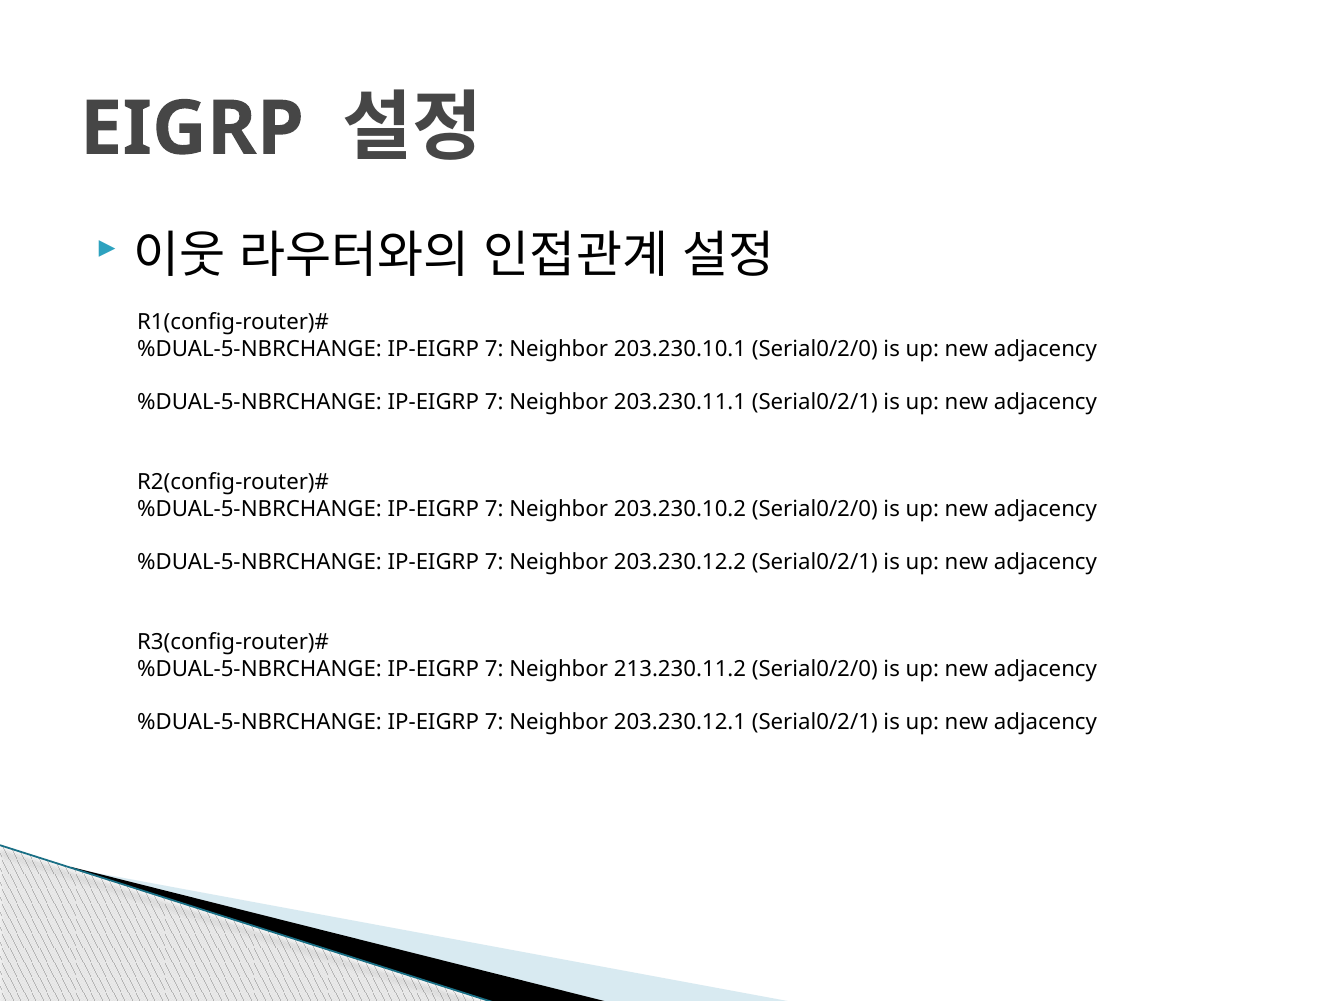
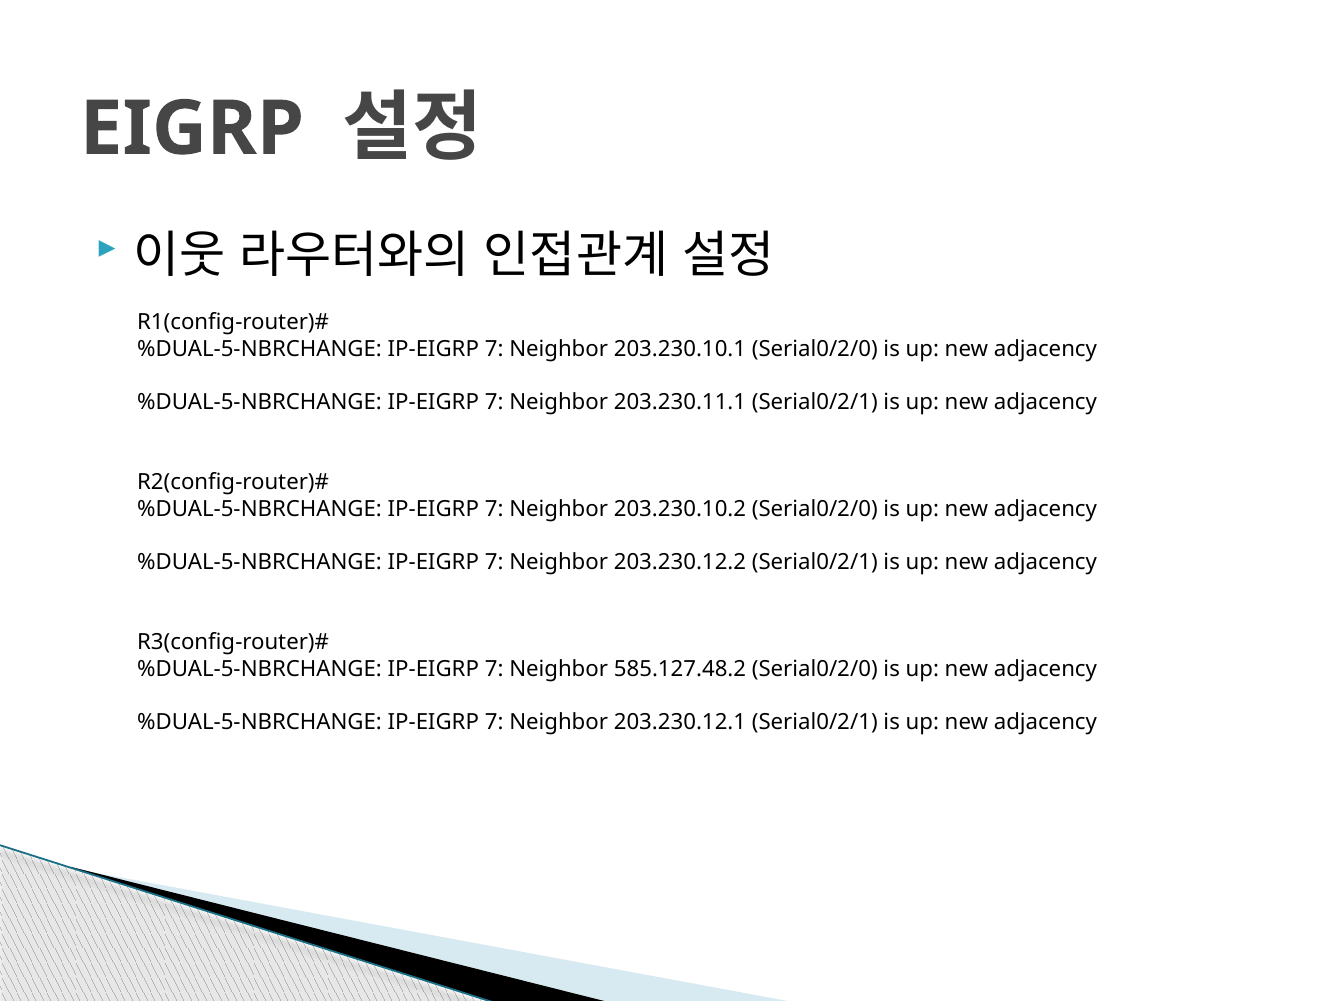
213.230.11.2: 213.230.11.2 -> 585.127.48.2 (680, 669)
